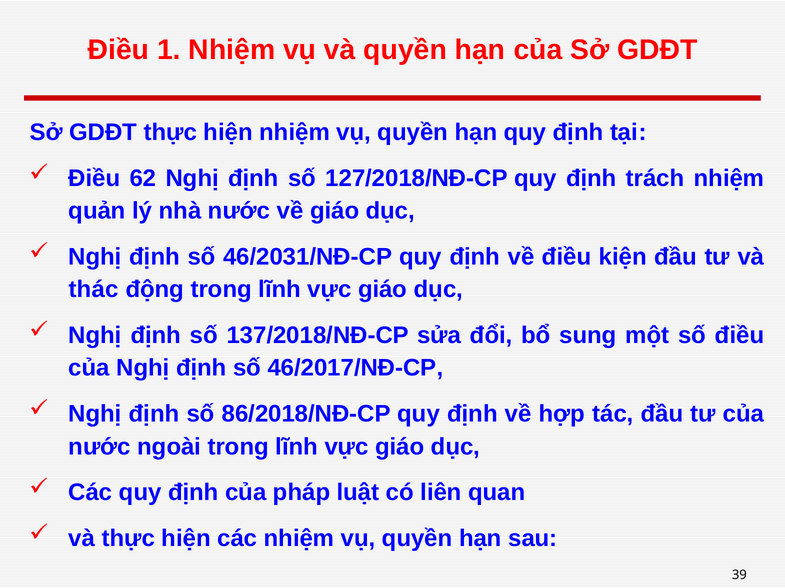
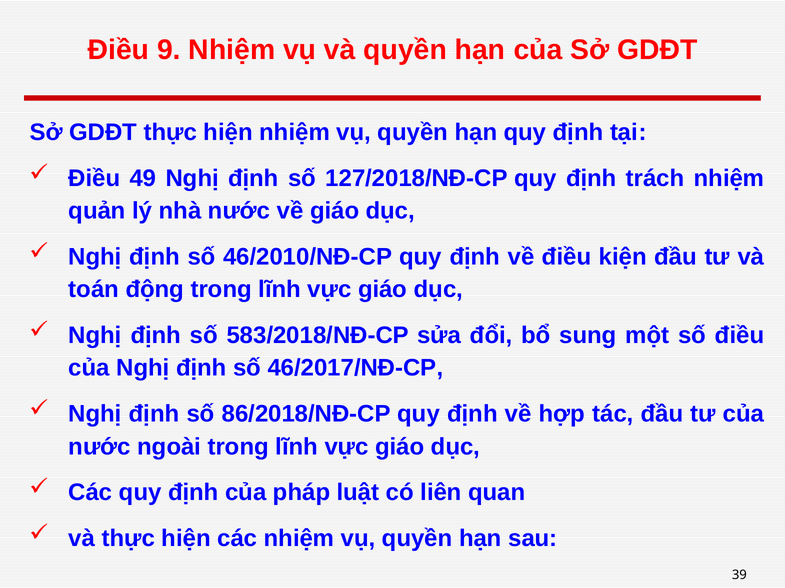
1: 1 -> 9 (169, 50)
62: 62 -> 49 (143, 178)
46/2031/NĐ-CP: 46/2031/NĐ-CP -> 46/2010/NĐ-CP (308, 257)
thác: thác -> toán (94, 290)
137/2018/NĐ-CP: 137/2018/NĐ-CP -> 583/2018/NĐ-CP (318, 336)
